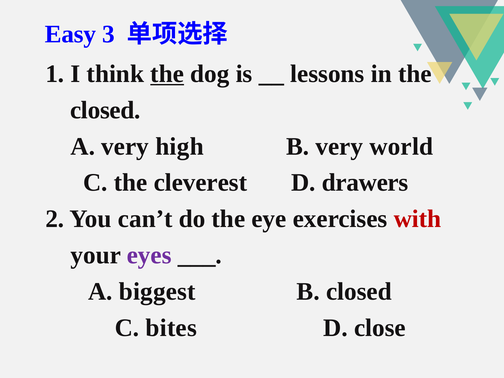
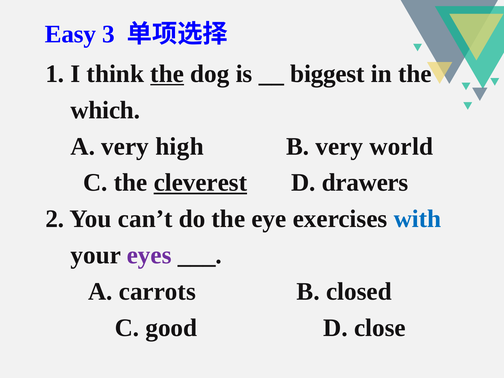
lessons: lessons -> biggest (327, 74)
closed: closed -> which (105, 110)
cleverest underline: none -> present (200, 183)
with colour: red -> blue (417, 219)
biggest: biggest -> carrots (157, 291)
bites: bites -> good (171, 328)
